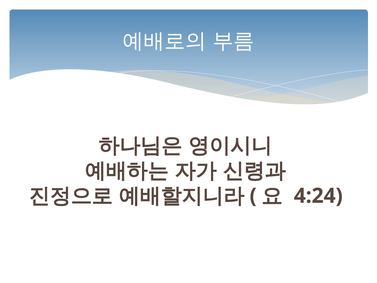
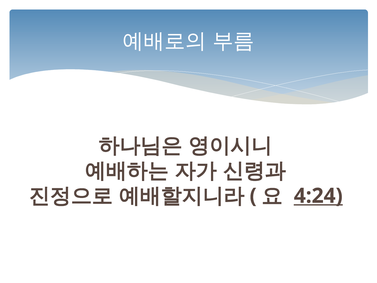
4:24 underline: none -> present (318, 196)
